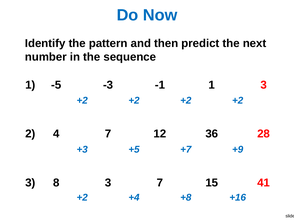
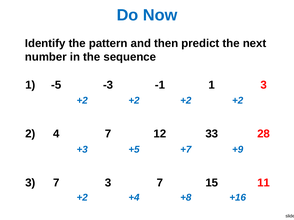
36: 36 -> 33 (212, 134)
8: 8 -> 7 (56, 183)
41: 41 -> 11 (264, 183)
